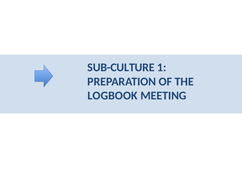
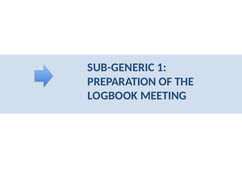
SUB-CULTURE: SUB-CULTURE -> SUB-GENERIC (121, 67)
